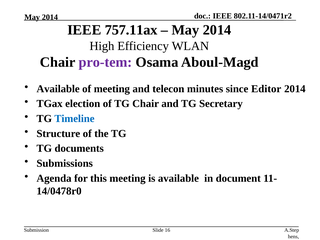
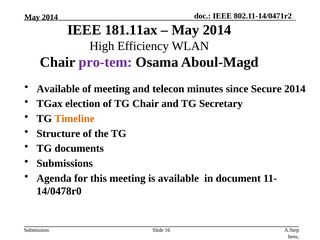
757.11ax: 757.11ax -> 181.11ax (131, 30)
Editor: Editor -> Secure (266, 89)
Timeline colour: blue -> orange (74, 119)
